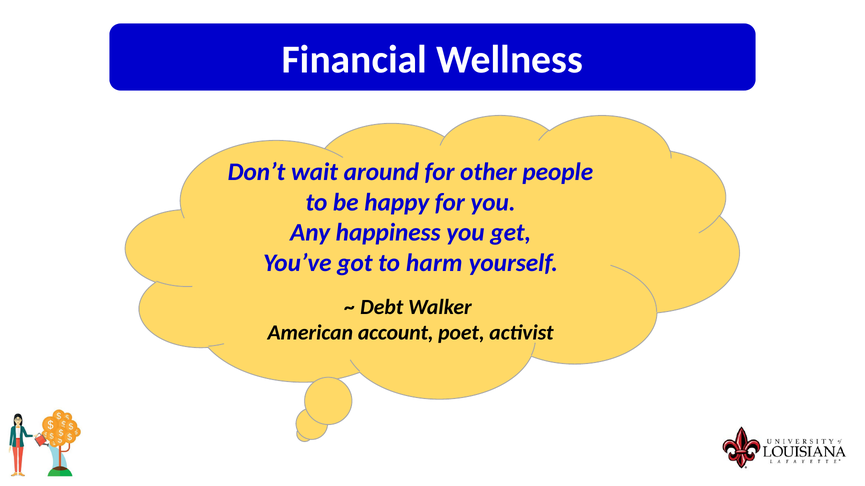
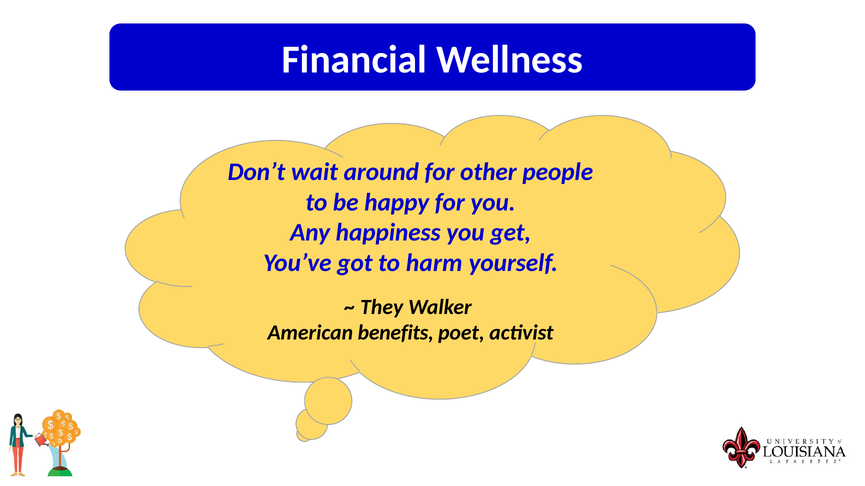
Debt: Debt -> They (382, 307)
account: account -> benefits (396, 333)
